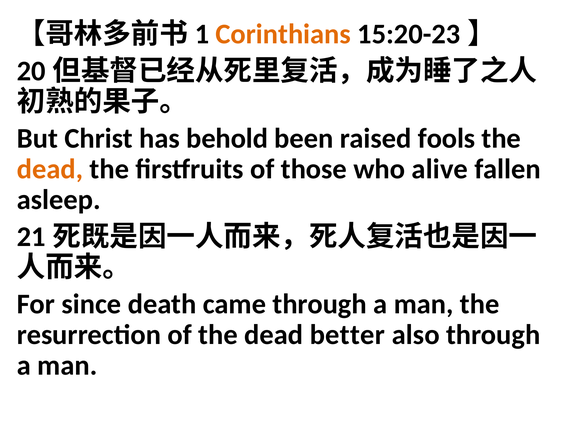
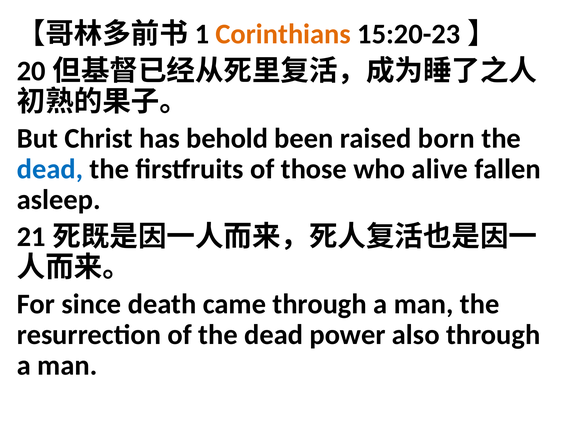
fools: fools -> born (446, 139)
dead colour: orange -> blue (50, 169)
better: better -> power (348, 335)
